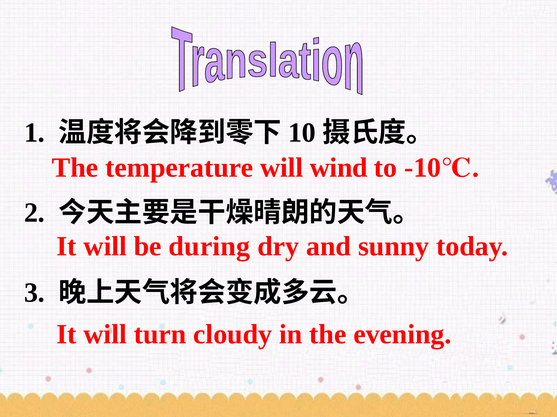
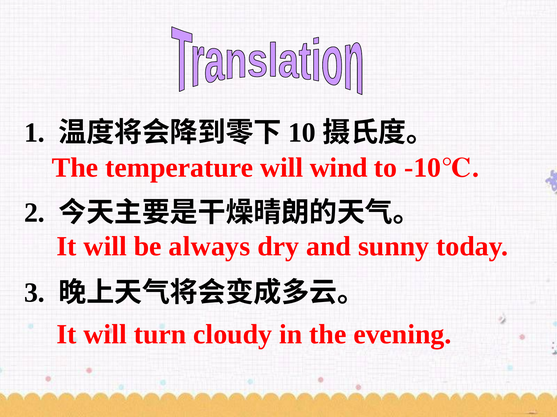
during: during -> always (209, 247)
